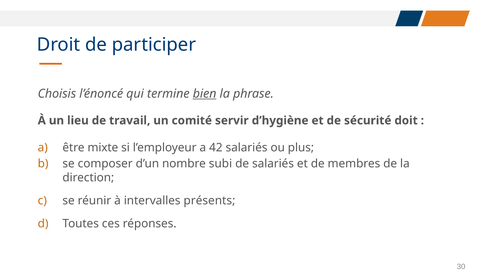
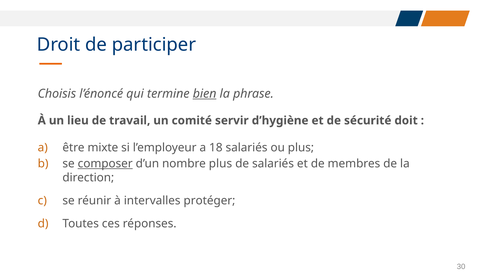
42: 42 -> 18 (216, 147)
composer underline: none -> present (105, 163)
nombre subi: subi -> plus (220, 163)
présents: présents -> protéger (209, 200)
